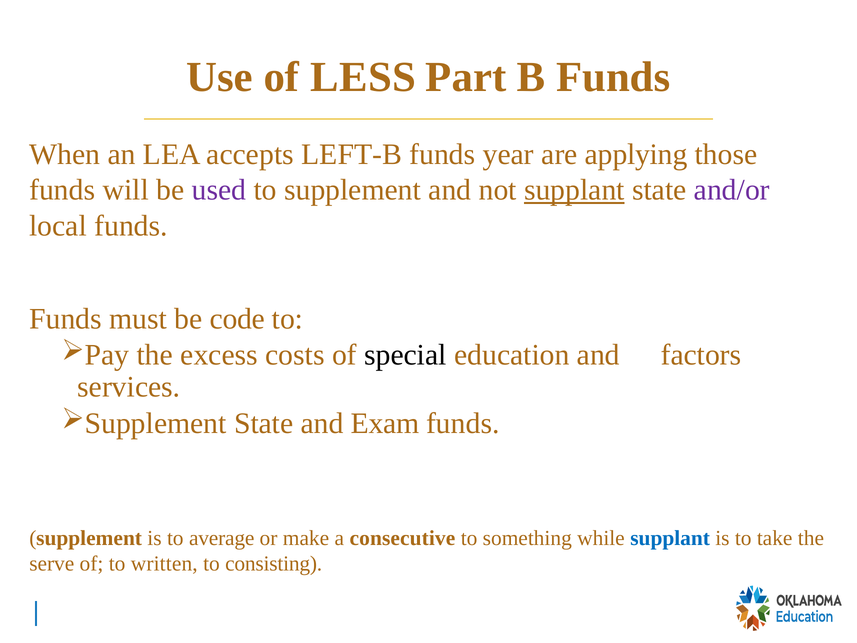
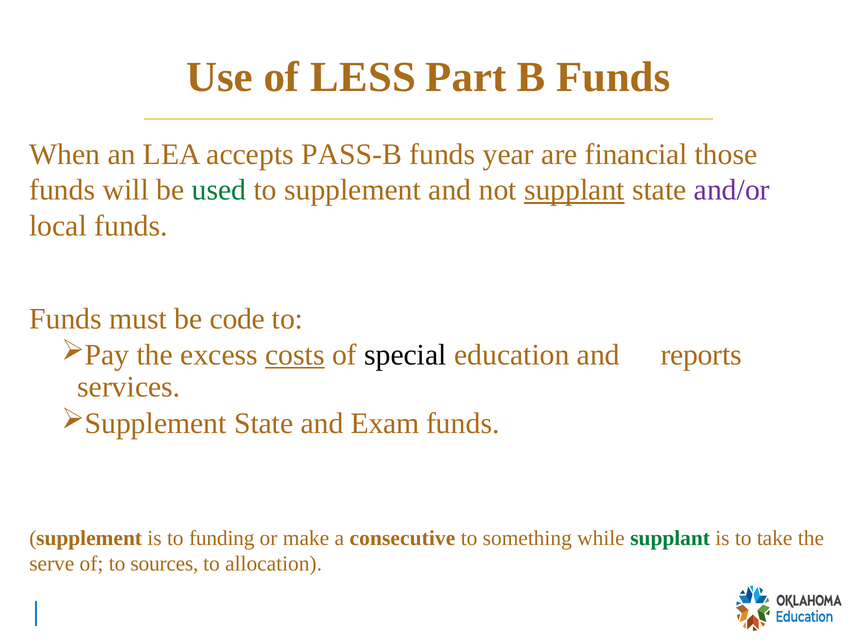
LEFT-B: LEFT-B -> PASS-B (352, 154)
applying: applying -> financial (636, 154)
used colour: purple -> green (219, 190)
costs underline: none -> present (295, 355)
factors: factors -> reports (701, 355)
average: average -> funding (222, 538)
supplant colour: blue -> green (670, 538)
written: written -> sources (164, 563)
consisting: consisting -> allocation (274, 563)
